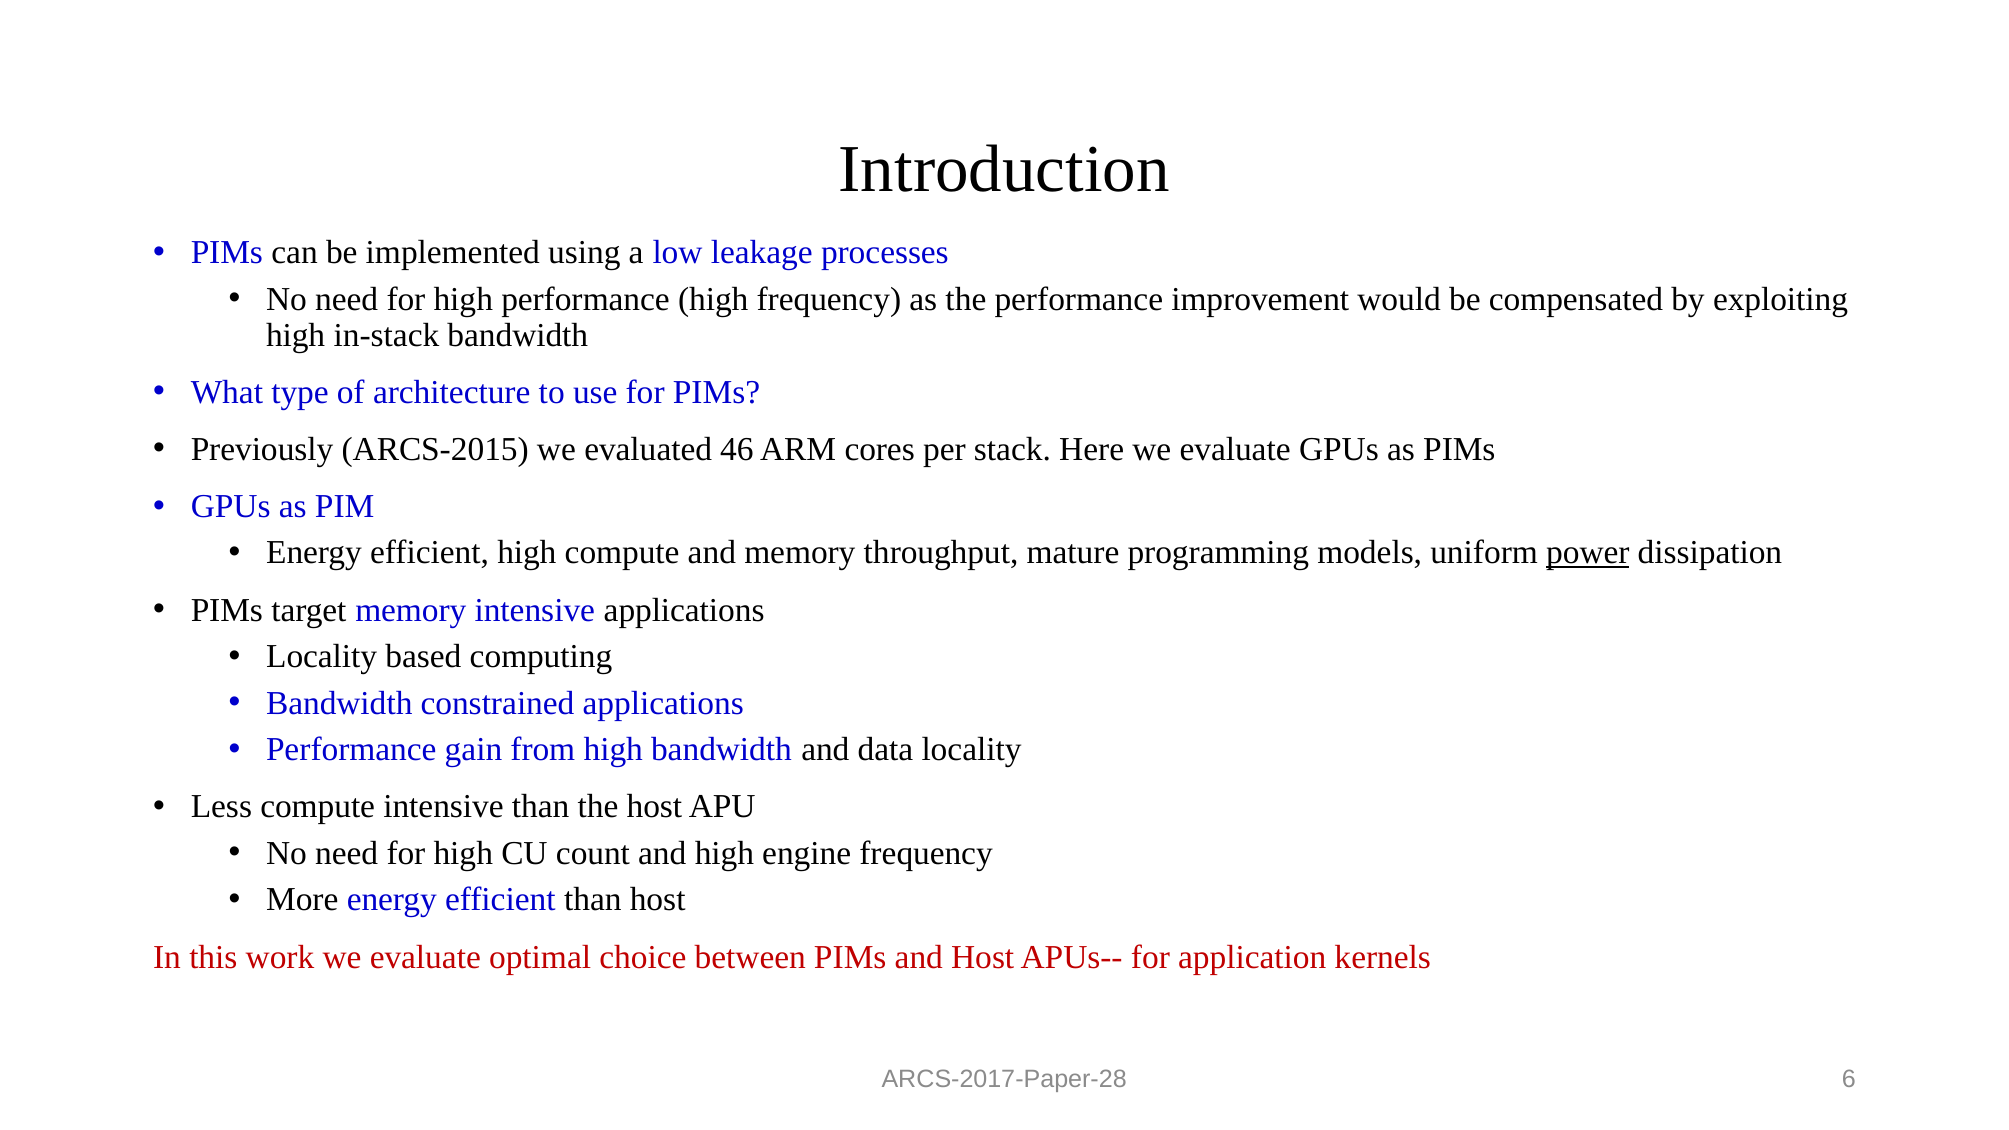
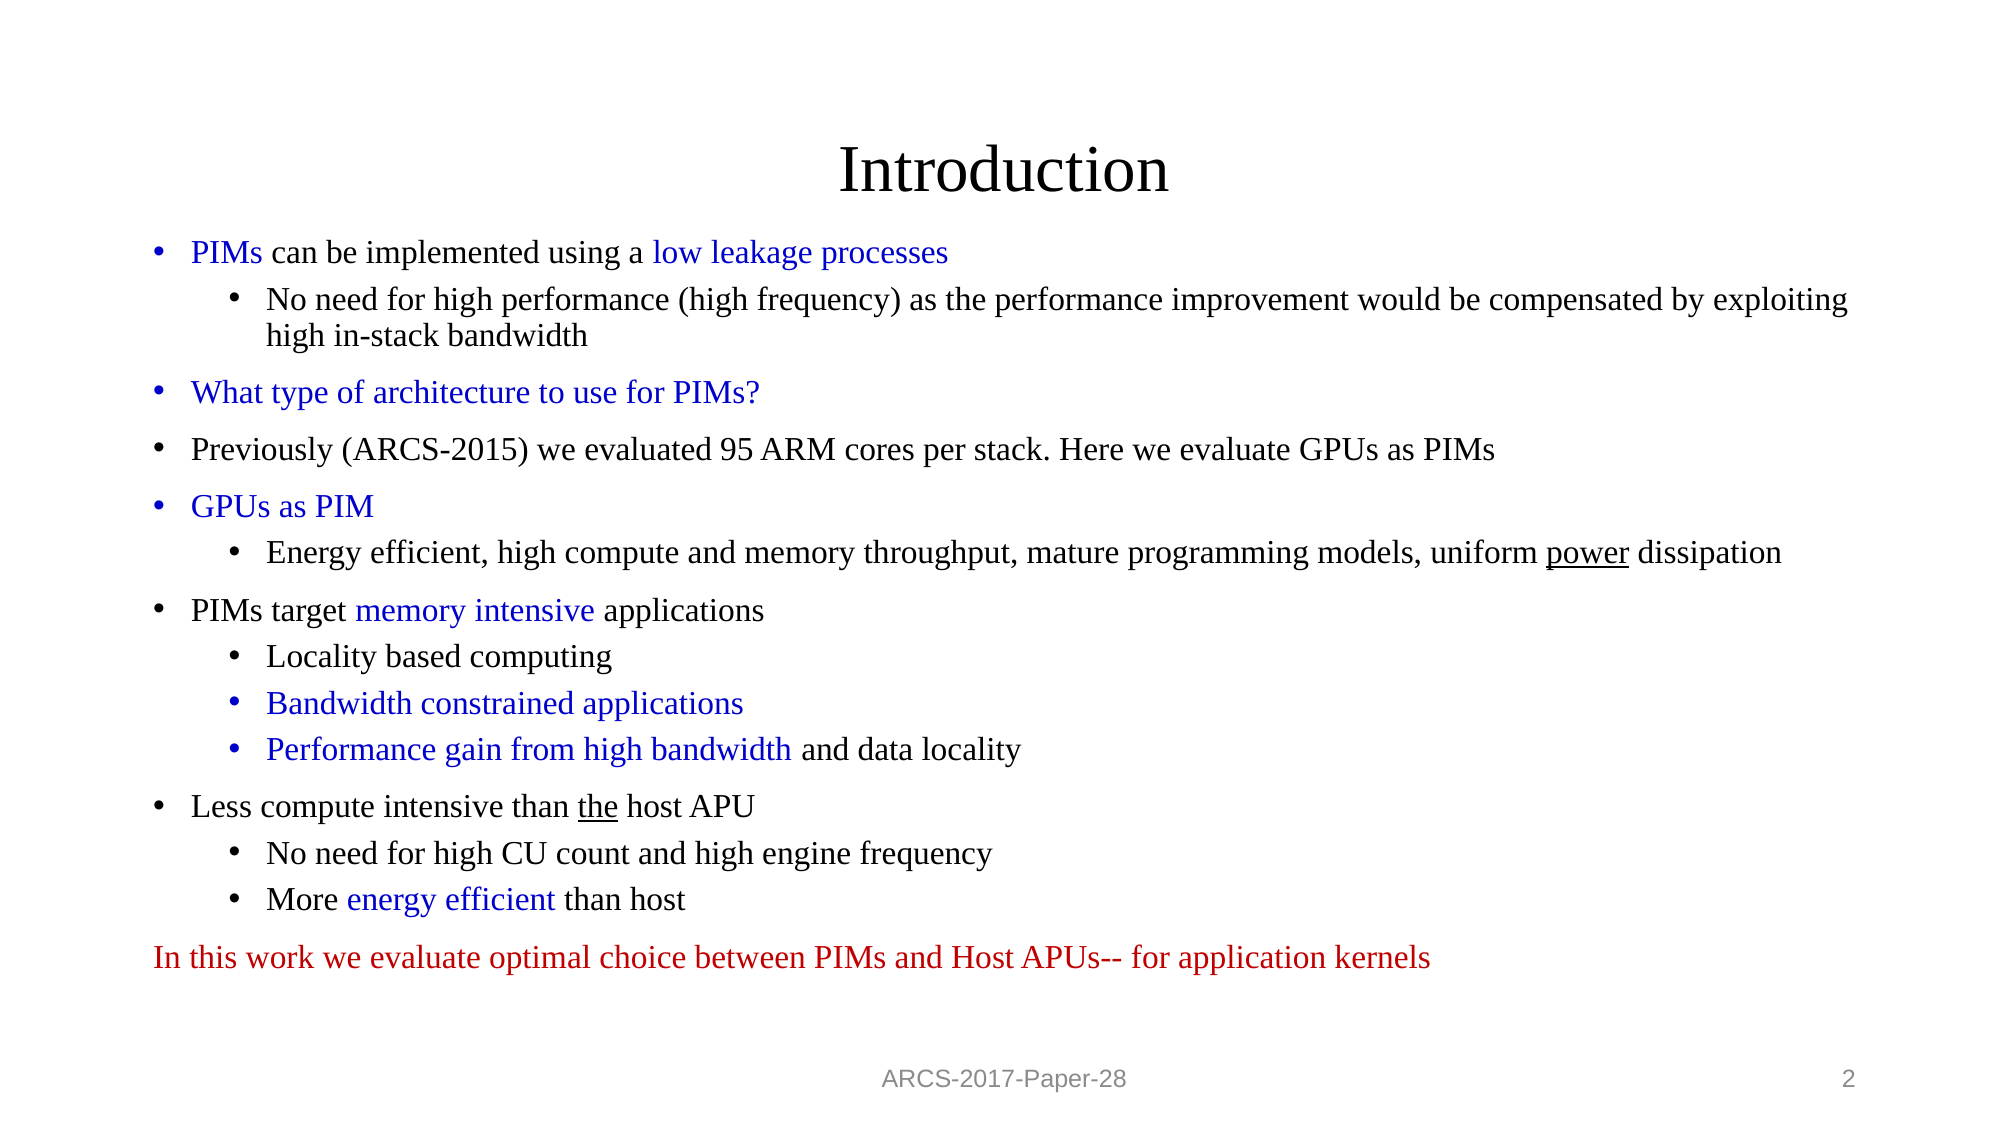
46: 46 -> 95 (737, 449)
the underline: none -> present (598, 807)
6: 6 -> 2 (1849, 1079)
